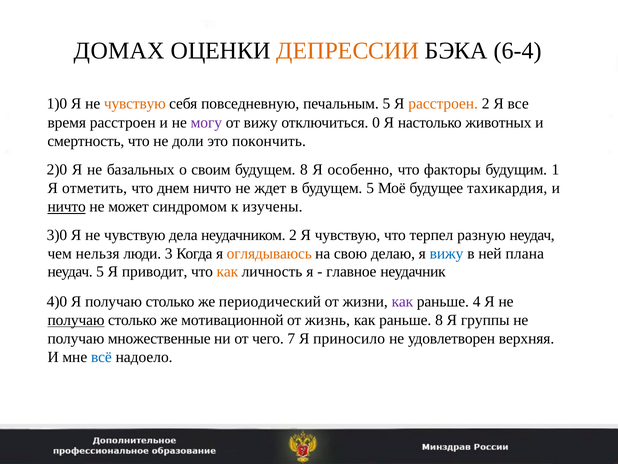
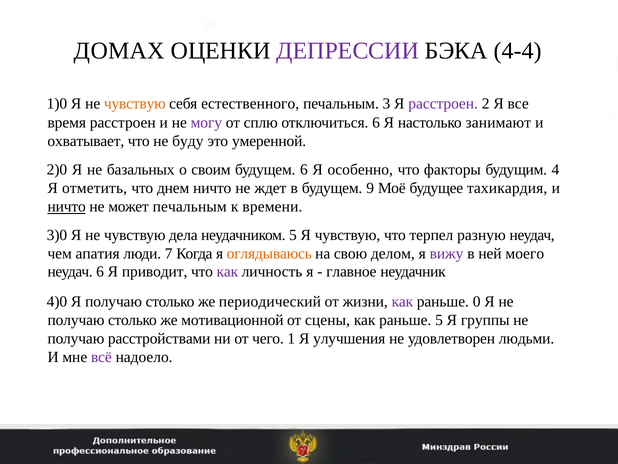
ДЕПРЕССИИ colour: orange -> purple (348, 51)
6-4: 6-4 -> 4-4 (518, 51)
повседневную: повседневную -> естественного (250, 104)
печальным 5: 5 -> 3 (386, 104)
расстроен colour: orange -> purple (443, 104)
от вижу: вижу -> сплю (261, 122)
отключиться 0: 0 -> 6 (376, 122)
животных: животных -> занимают (498, 122)
смертность: смертность -> охватывает (86, 141)
доли: доли -> буду (188, 141)
покончить: покончить -> умеренной (269, 141)
будущем 8: 8 -> 6 (304, 169)
1: 1 -> 4 (555, 169)
будущем 5: 5 -> 9 (370, 188)
может синдромом: синдромом -> печальным (190, 206)
изучены: изучены -> времени (272, 206)
неудачником 2: 2 -> 5 (293, 235)
нельзя: нельзя -> апатия (98, 253)
3: 3 -> 7 (169, 253)
делаю: делаю -> делом (393, 253)
вижу colour: blue -> purple (447, 253)
плана: плана -> моего (525, 253)
неудач 5: 5 -> 6 (100, 272)
как colour: orange -> purple (227, 272)
4: 4 -> 0 (477, 301)
получаю underline: present -> none (76, 320)
жизнь: жизнь -> сцены (328, 320)
раньше 8: 8 -> 5 (439, 320)
множественные: множественные -> расстройствами (159, 338)
7: 7 -> 1 (291, 338)
приносило: приносило -> улучшения (349, 338)
верхняя: верхняя -> людьми (527, 338)
всё colour: blue -> purple (101, 357)
